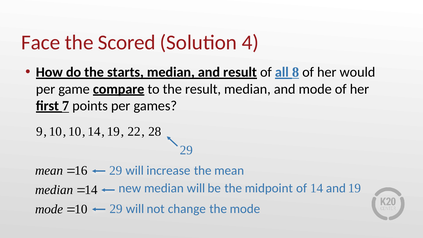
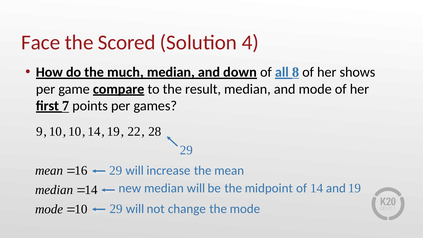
starts: starts -> much (125, 72)
and result: result -> down (240, 72)
would: would -> shows (357, 72)
